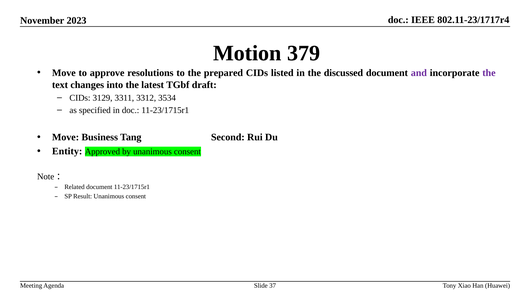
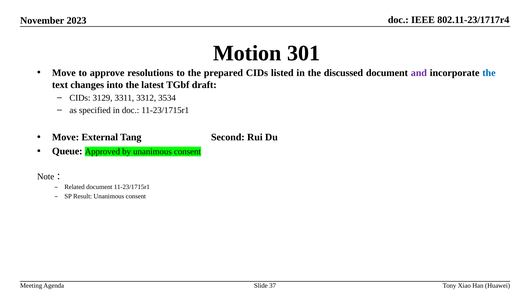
379: 379 -> 301 (304, 53)
the colour: purple -> blue (489, 73)
Business: Business -> External (100, 137)
Entity: Entity -> Queue (67, 151)
